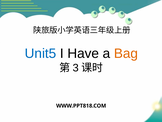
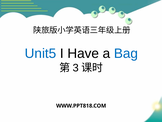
Bag colour: orange -> blue (126, 53)
